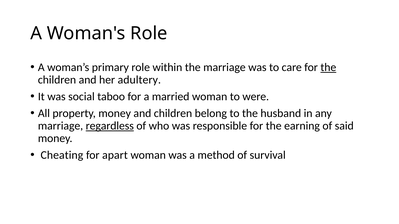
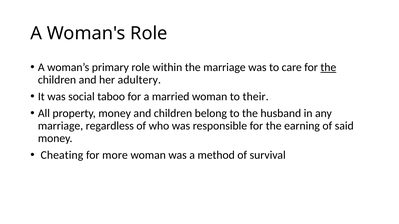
were: were -> their (256, 97)
regardless underline: present -> none (110, 126)
apart: apart -> more (115, 155)
